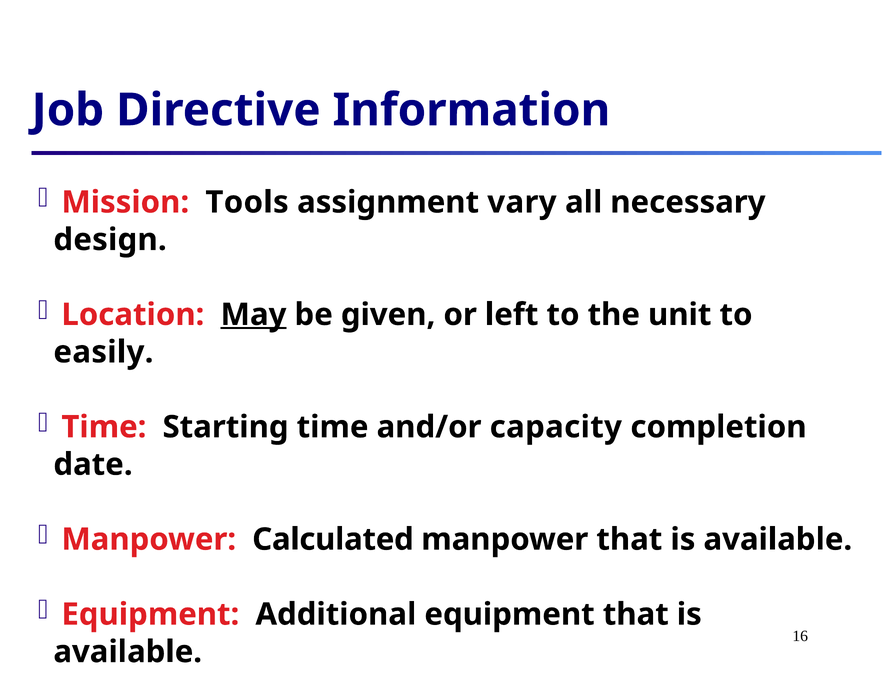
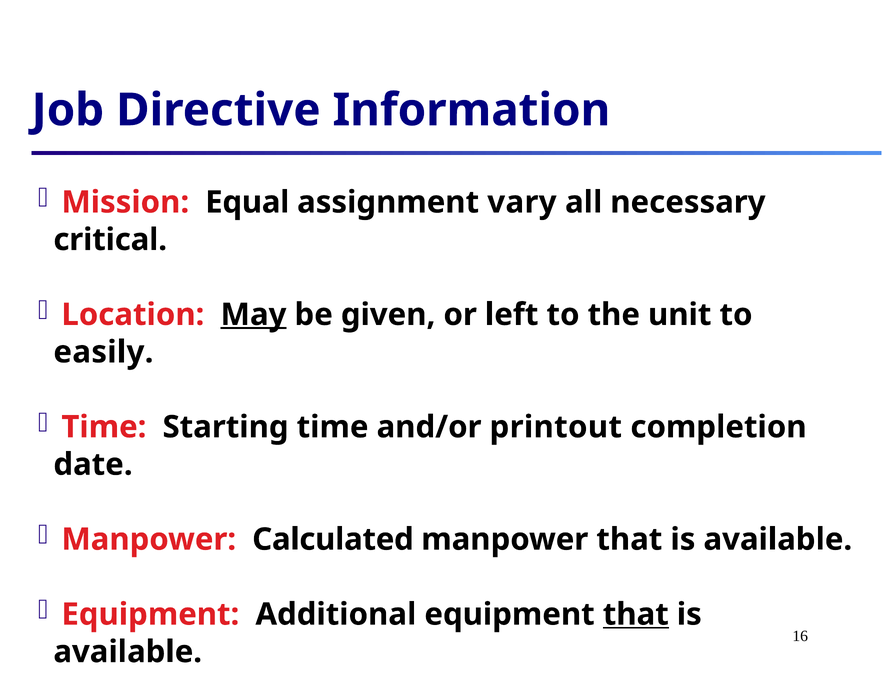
Tools: Tools -> Equal (247, 202)
design: design -> critical (110, 240)
capacity: capacity -> printout (556, 427)
that underline: none -> present (636, 615)
